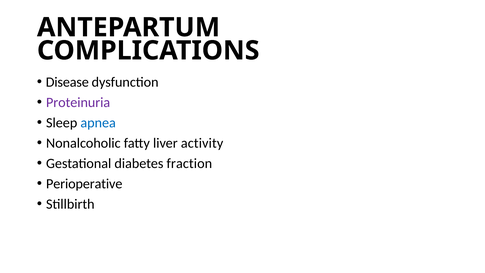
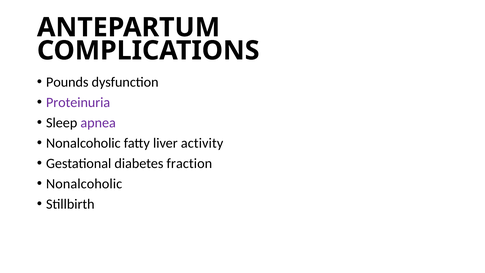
Disease: Disease -> Pounds (67, 82)
apnea colour: blue -> purple (98, 123)
Perioperative: Perioperative -> Nonalcoholic (84, 184)
